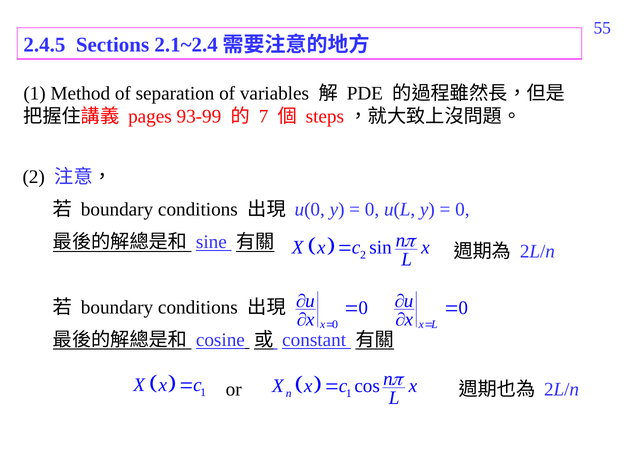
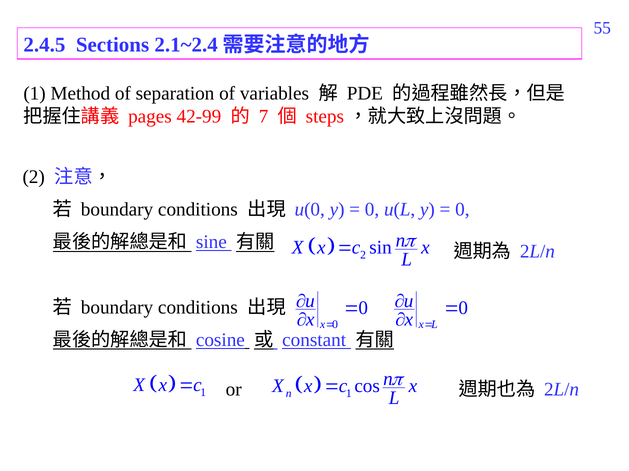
93-99: 93-99 -> 42-99 (199, 116)
